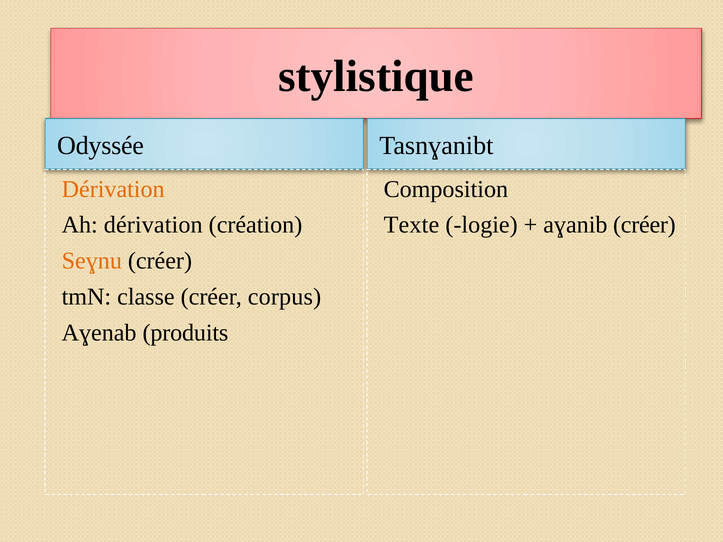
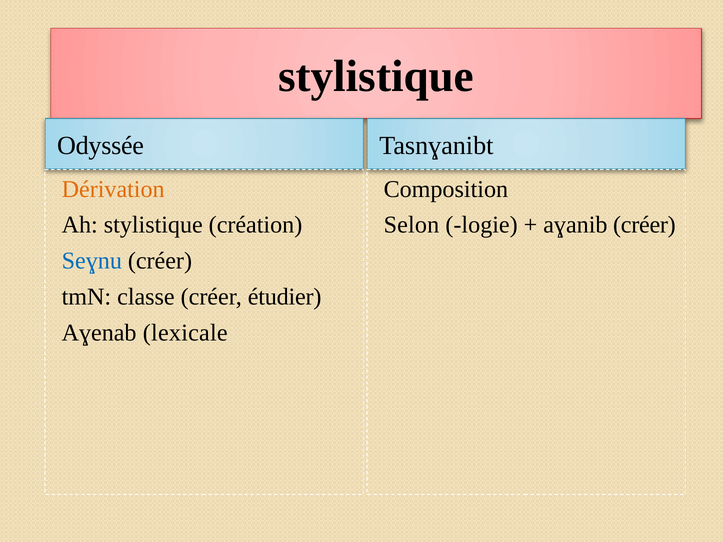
Ah dérivation: dérivation -> stylistique (153, 225)
Texte: Texte -> Selon (411, 225)
Seɣnu colour: orange -> blue (92, 261)
corpus: corpus -> étudier (285, 297)
produits: produits -> lexicale (185, 333)
